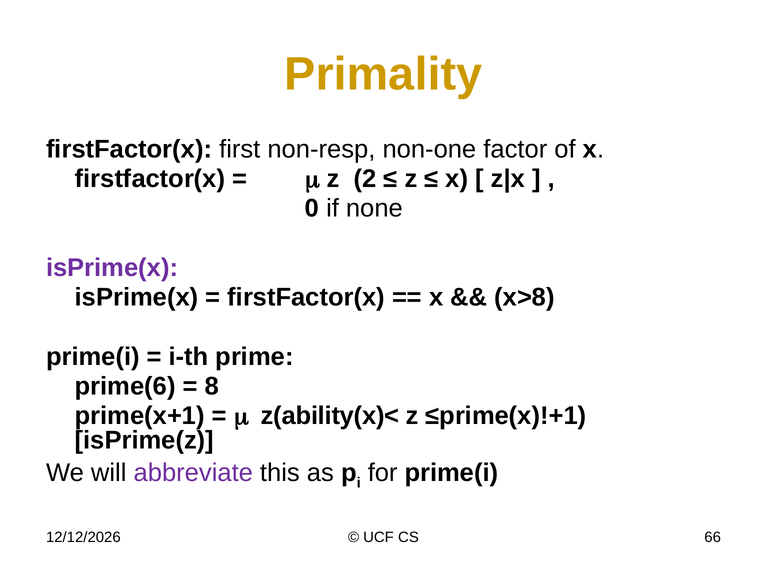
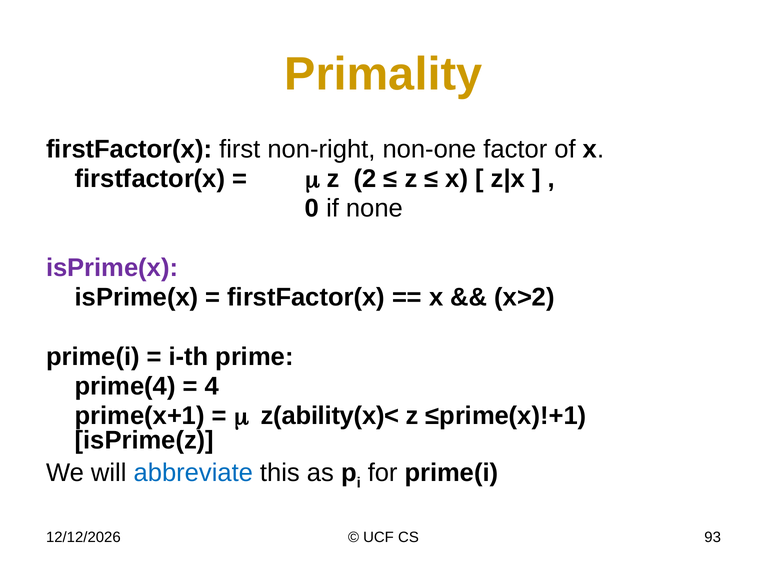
non-resp: non-resp -> non-right (321, 149)
x>8: x>8 -> x>2 (524, 297)
prime(6: prime(6 -> prime(4 (125, 386)
8: 8 -> 4 (212, 386)
abbreviate colour: purple -> blue (193, 473)
66: 66 -> 93 (713, 538)
